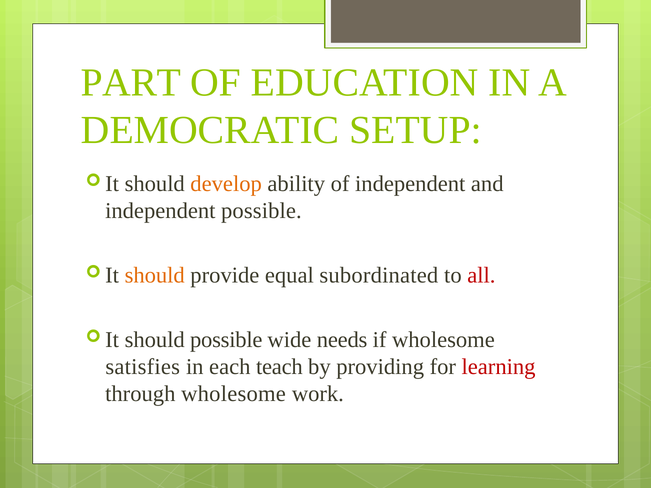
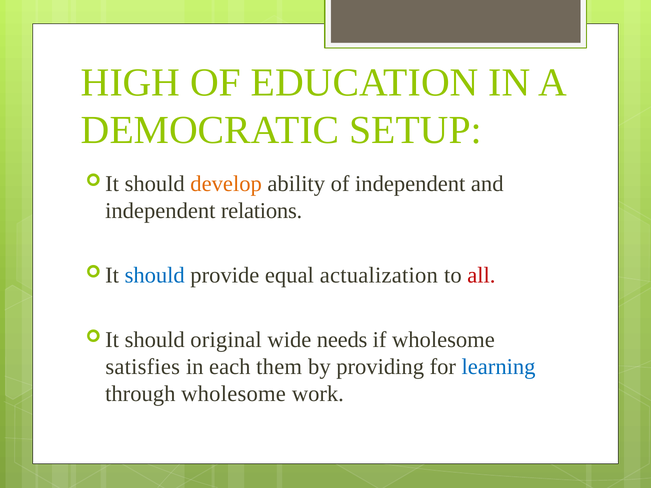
PART: PART -> HIGH (131, 82)
independent possible: possible -> relations (262, 211)
should colour: orange -> blue (155, 275)
subordinated: subordinated -> actualization (379, 275)
should possible: possible -> original (226, 340)
teach: teach -> them (279, 367)
learning colour: red -> blue (499, 367)
